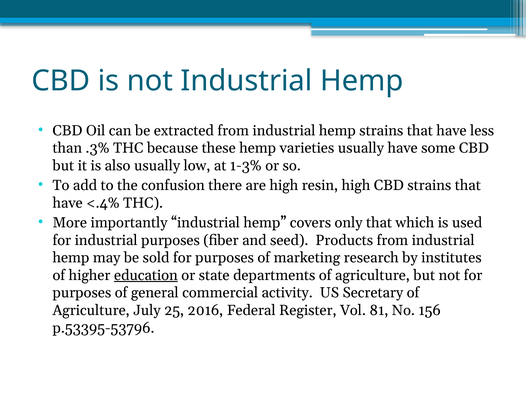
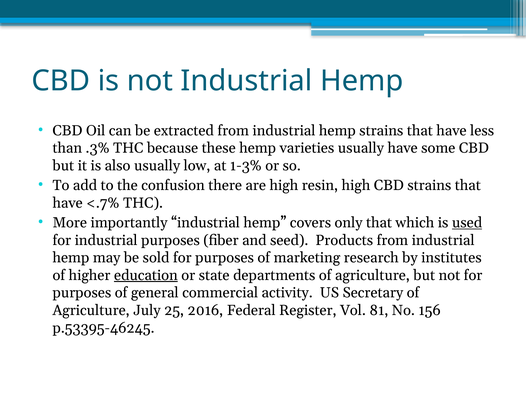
<.4%: <.4% -> <.7% (103, 203)
used underline: none -> present (467, 223)
p.53395-53796: p.53395-53796 -> p.53395-46245 (104, 328)
